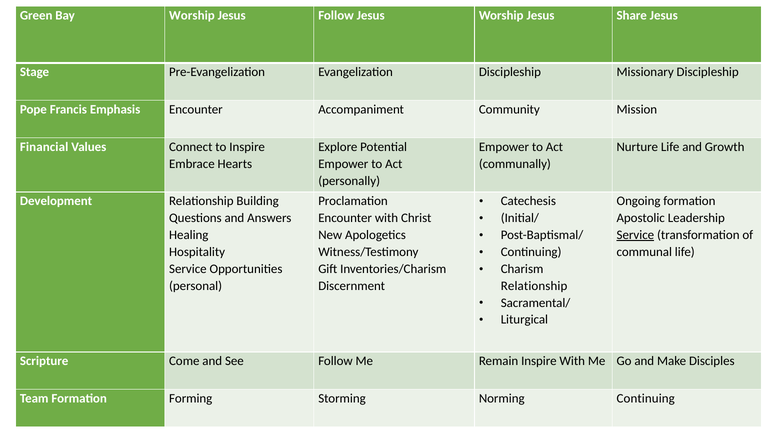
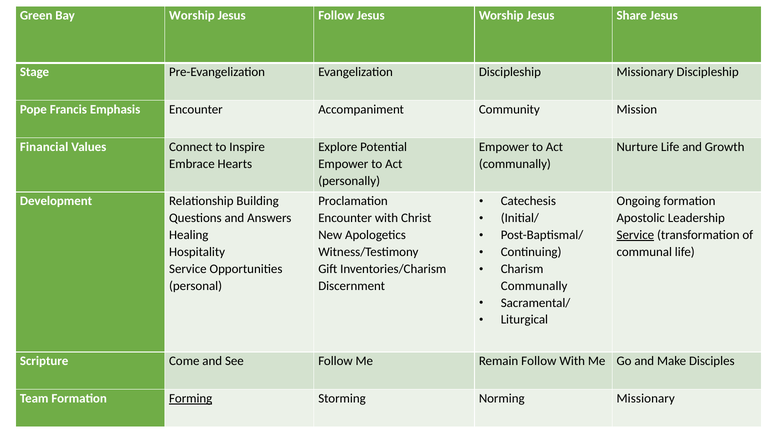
Relationship: Relationship -> Communally (534, 286)
Remain Inspire: Inspire -> Follow (539, 361)
Forming underline: none -> present (191, 399)
Norming Continuing: Continuing -> Missionary (646, 399)
